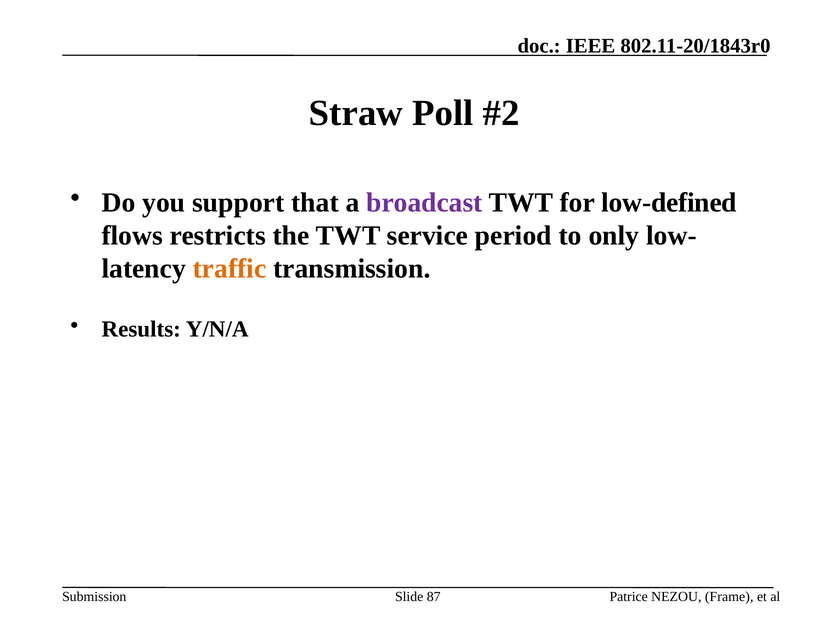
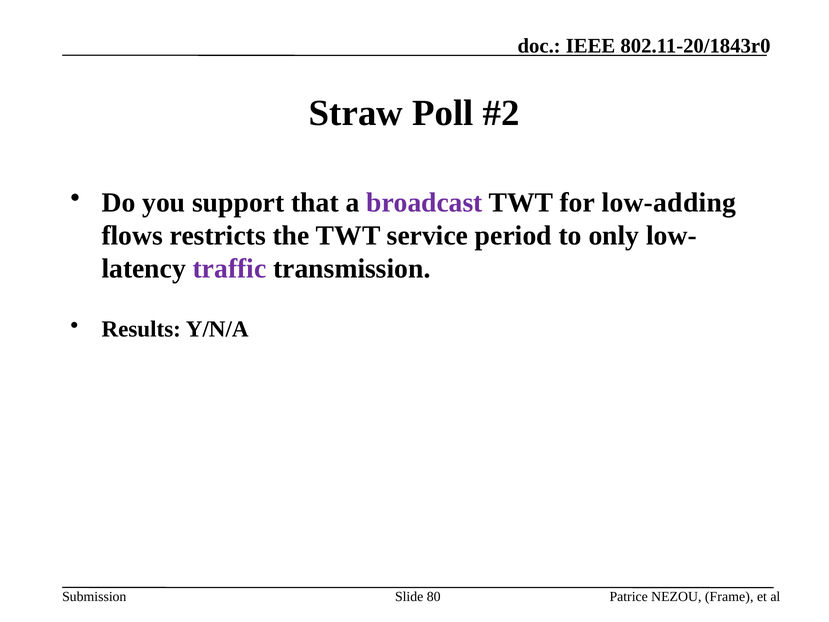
low-defined: low-defined -> low-adding (669, 202)
traffic colour: orange -> purple (230, 269)
87: 87 -> 80 (434, 596)
